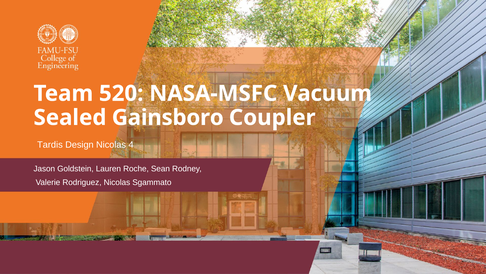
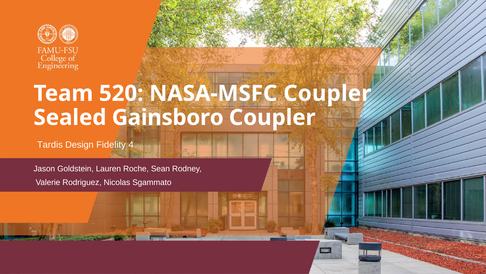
NASA-MSFC Vacuum: Vacuum -> Coupler (327, 93)
Design Nicolas: Nicolas -> Fidelity (111, 145)
